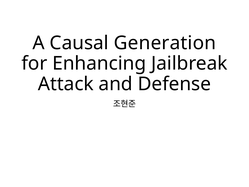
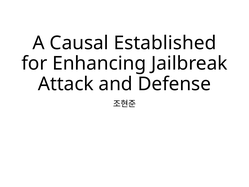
Generation: Generation -> Established (165, 43)
